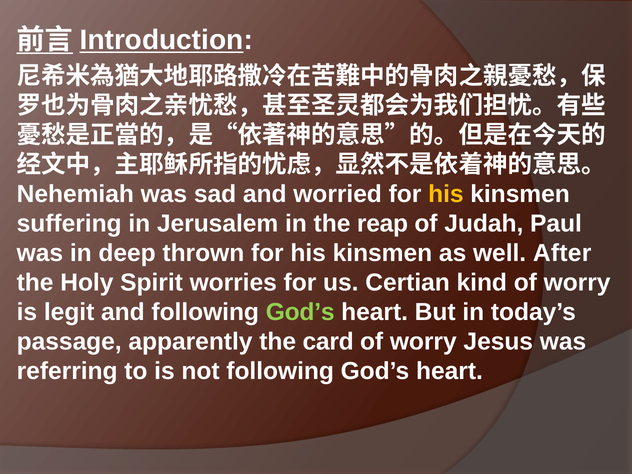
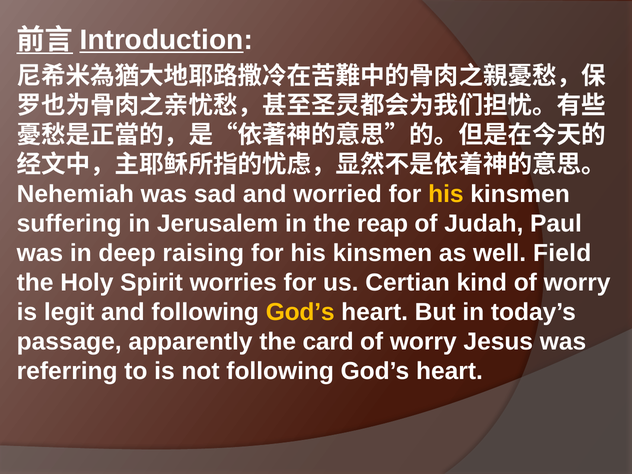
thrown: thrown -> raising (203, 253)
After: After -> Field (562, 253)
God’s colour: light green -> yellow (300, 312)
